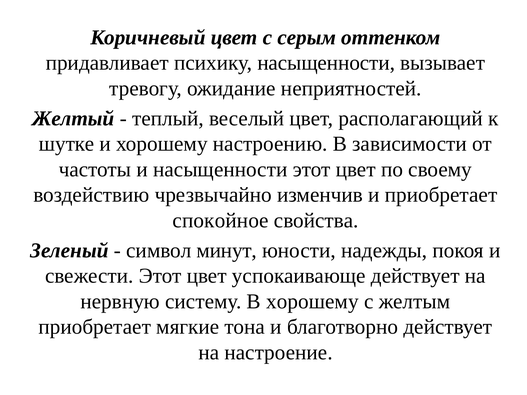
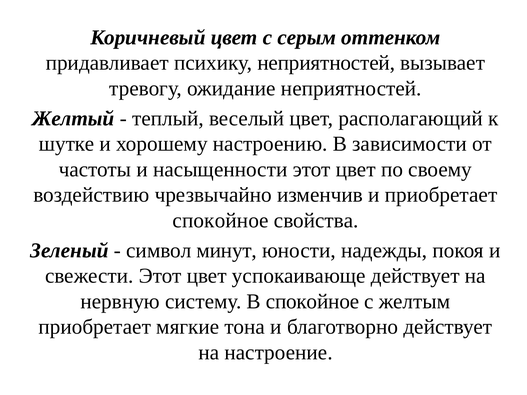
психику насыщенности: насыщенности -> неприятностей (326, 63)
В хорошему: хорошему -> спокойное (312, 302)
